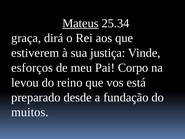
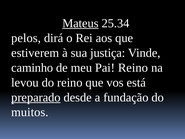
graça: graça -> pelos (26, 38)
esforços: esforços -> caminho (32, 68)
Pai Corpo: Corpo -> Reino (133, 68)
preparado underline: none -> present (36, 97)
